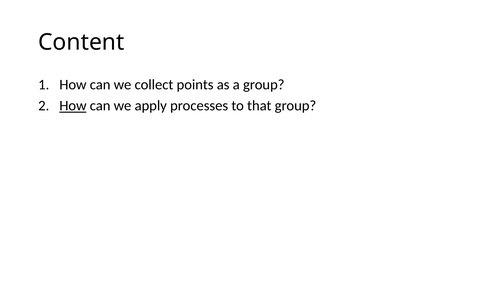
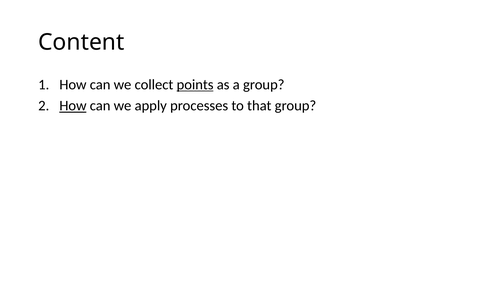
points underline: none -> present (195, 85)
